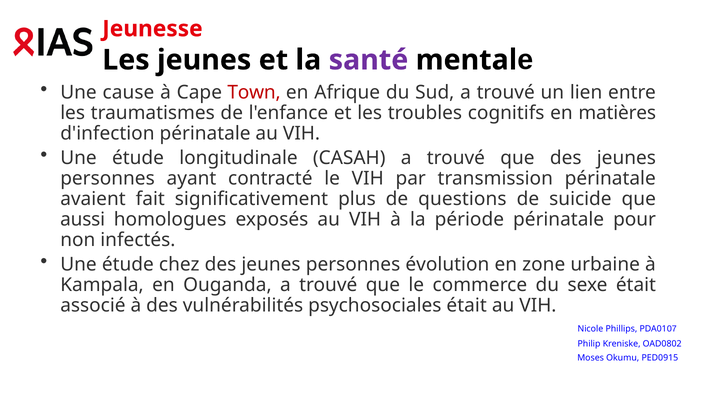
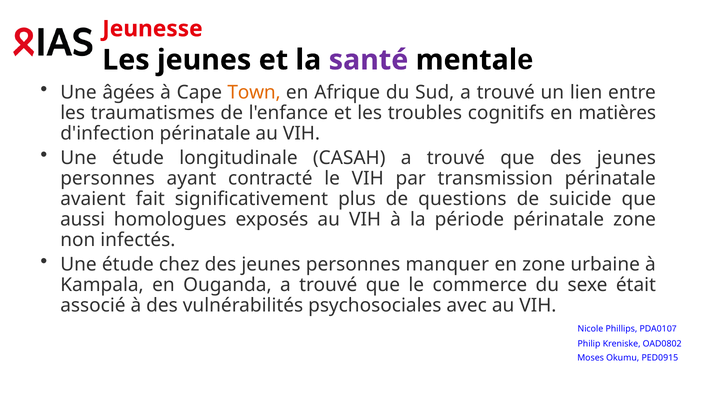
cause: cause -> âgées (129, 92)
Town colour: red -> orange (254, 92)
périnatale pour: pour -> zone (635, 219)
évolution: évolution -> manquer (447, 264)
psychosociales était: était -> avec (467, 305)
